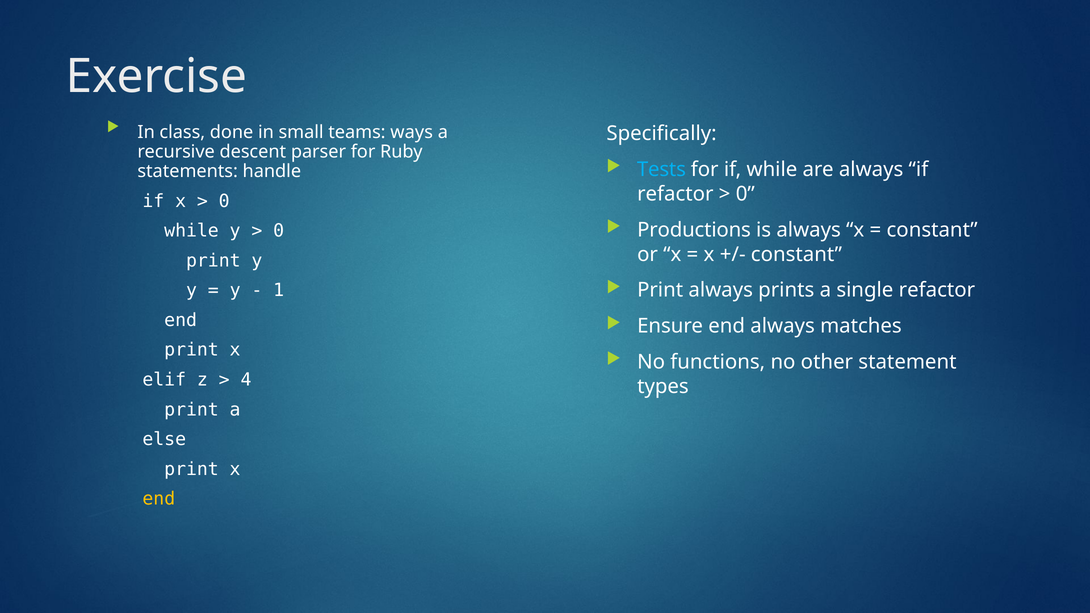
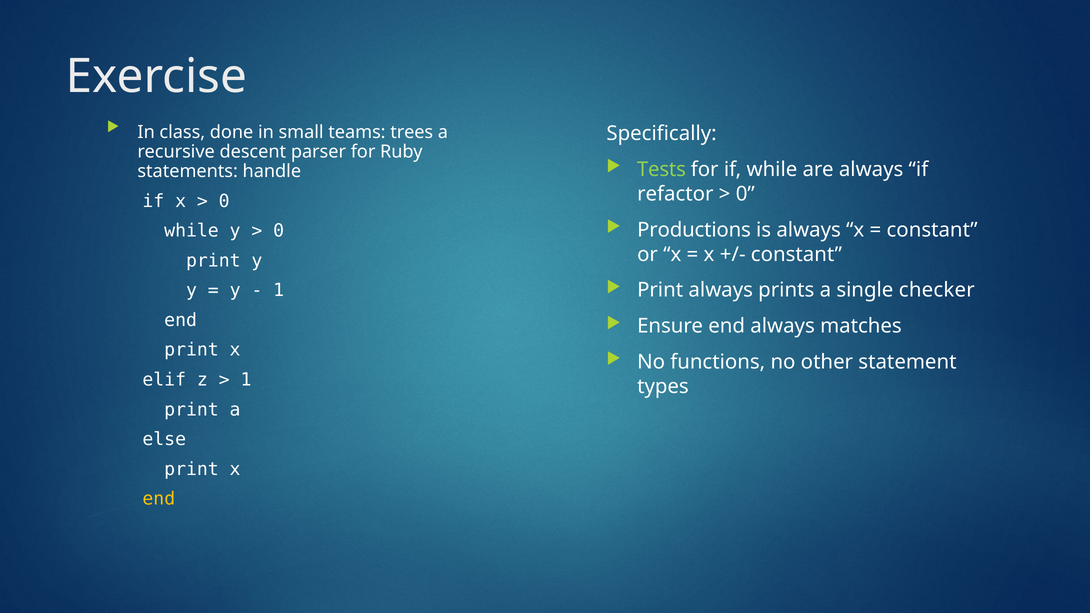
ways: ways -> trees (412, 132)
Tests colour: light blue -> light green (661, 169)
single refactor: refactor -> checker (937, 290)
4: 4 -> 1 (246, 380)
